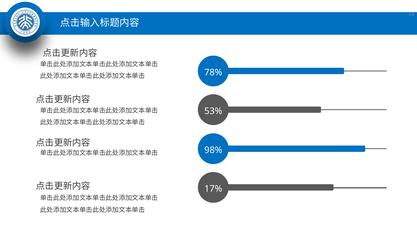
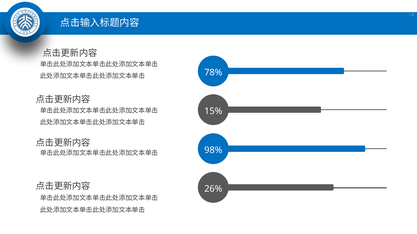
53%: 53% -> 15% (213, 111)
17%: 17% -> 26% (213, 189)
